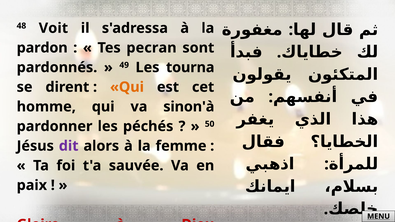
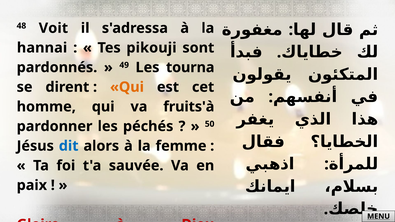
pardon: pardon -> hannai (42, 48)
pecran: pecran -> pikouji (151, 48)
sinon'à: sinon'à -> fruits'à (189, 107)
dit colour: purple -> blue (69, 146)
